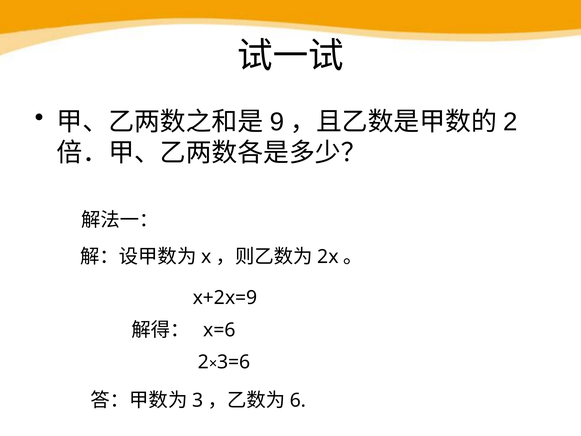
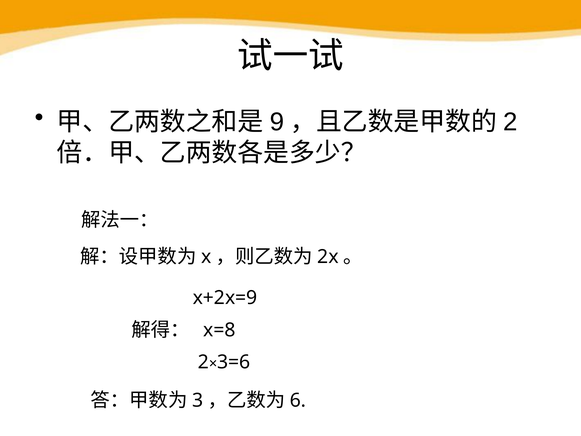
x=6: x=6 -> x=8 (219, 330)
